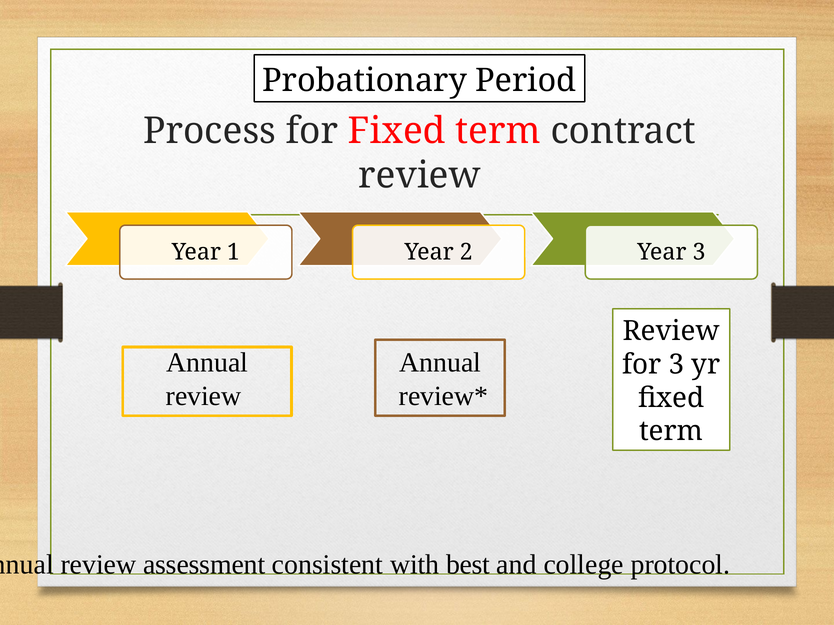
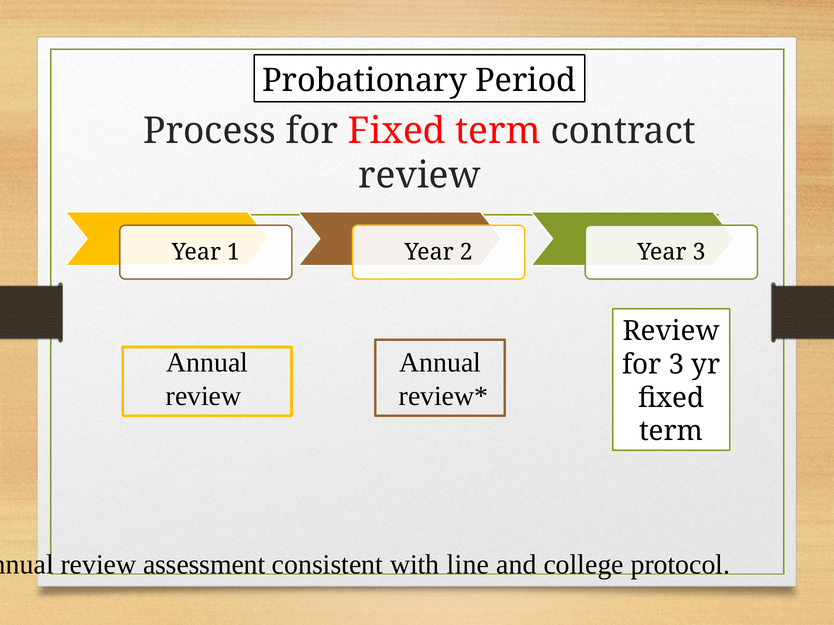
best: best -> line (468, 565)
